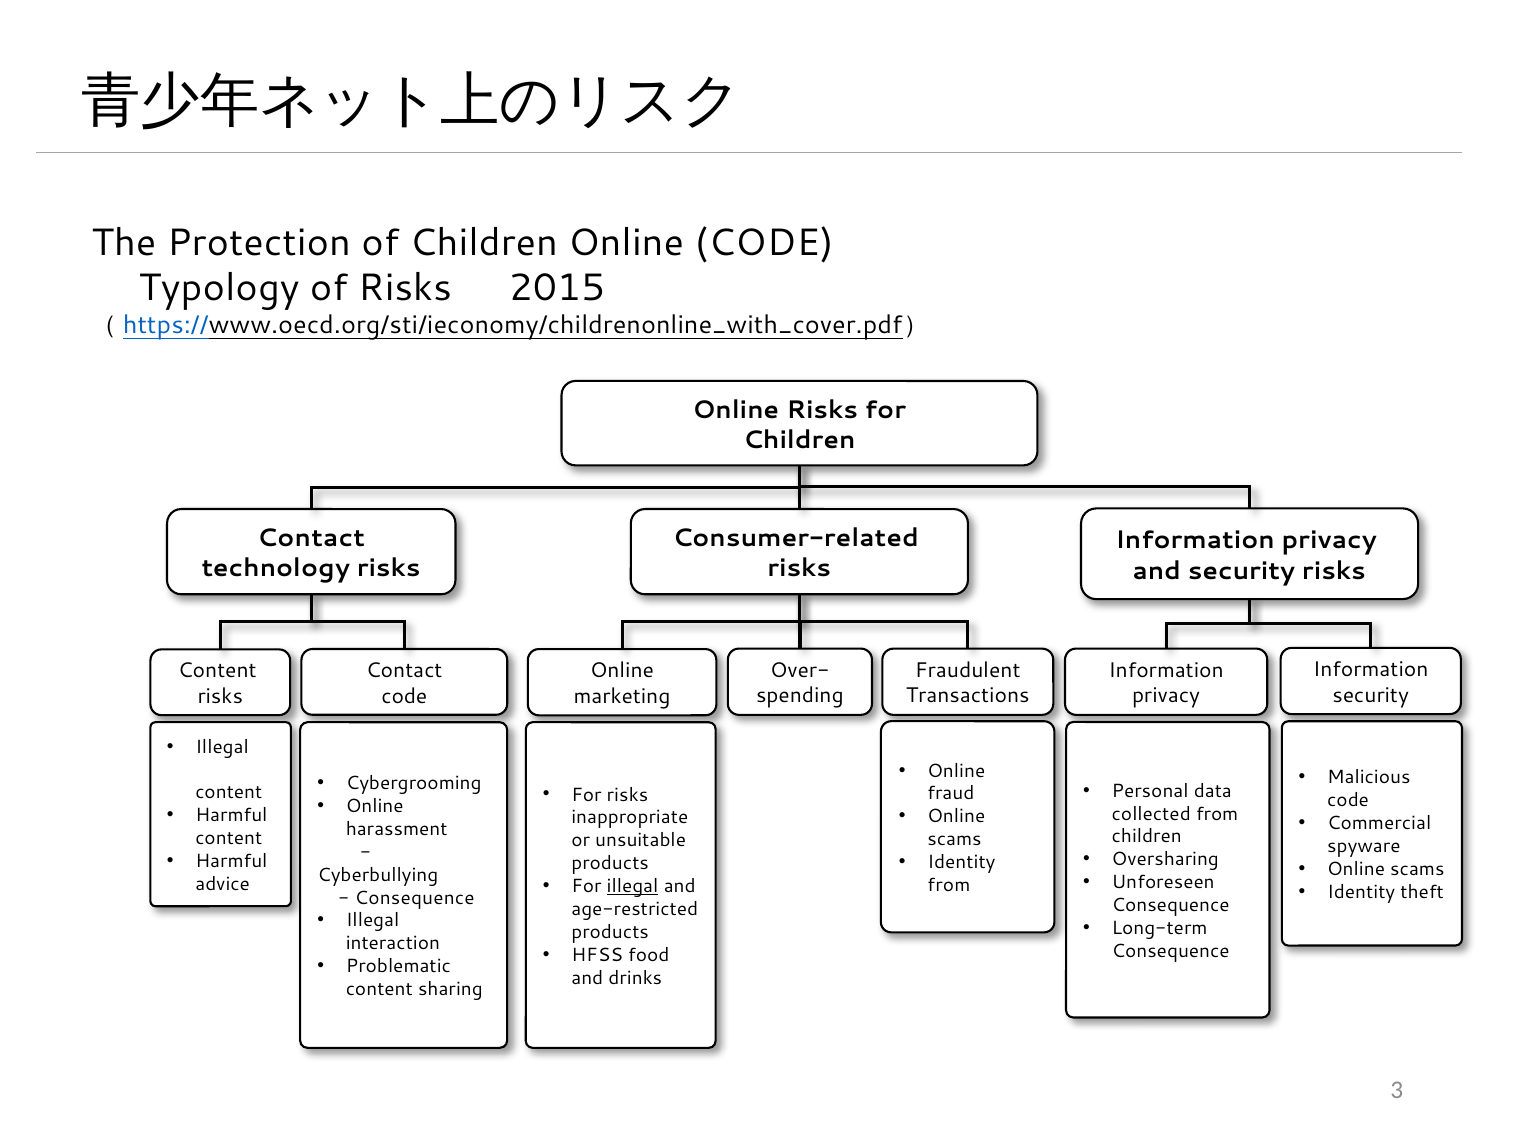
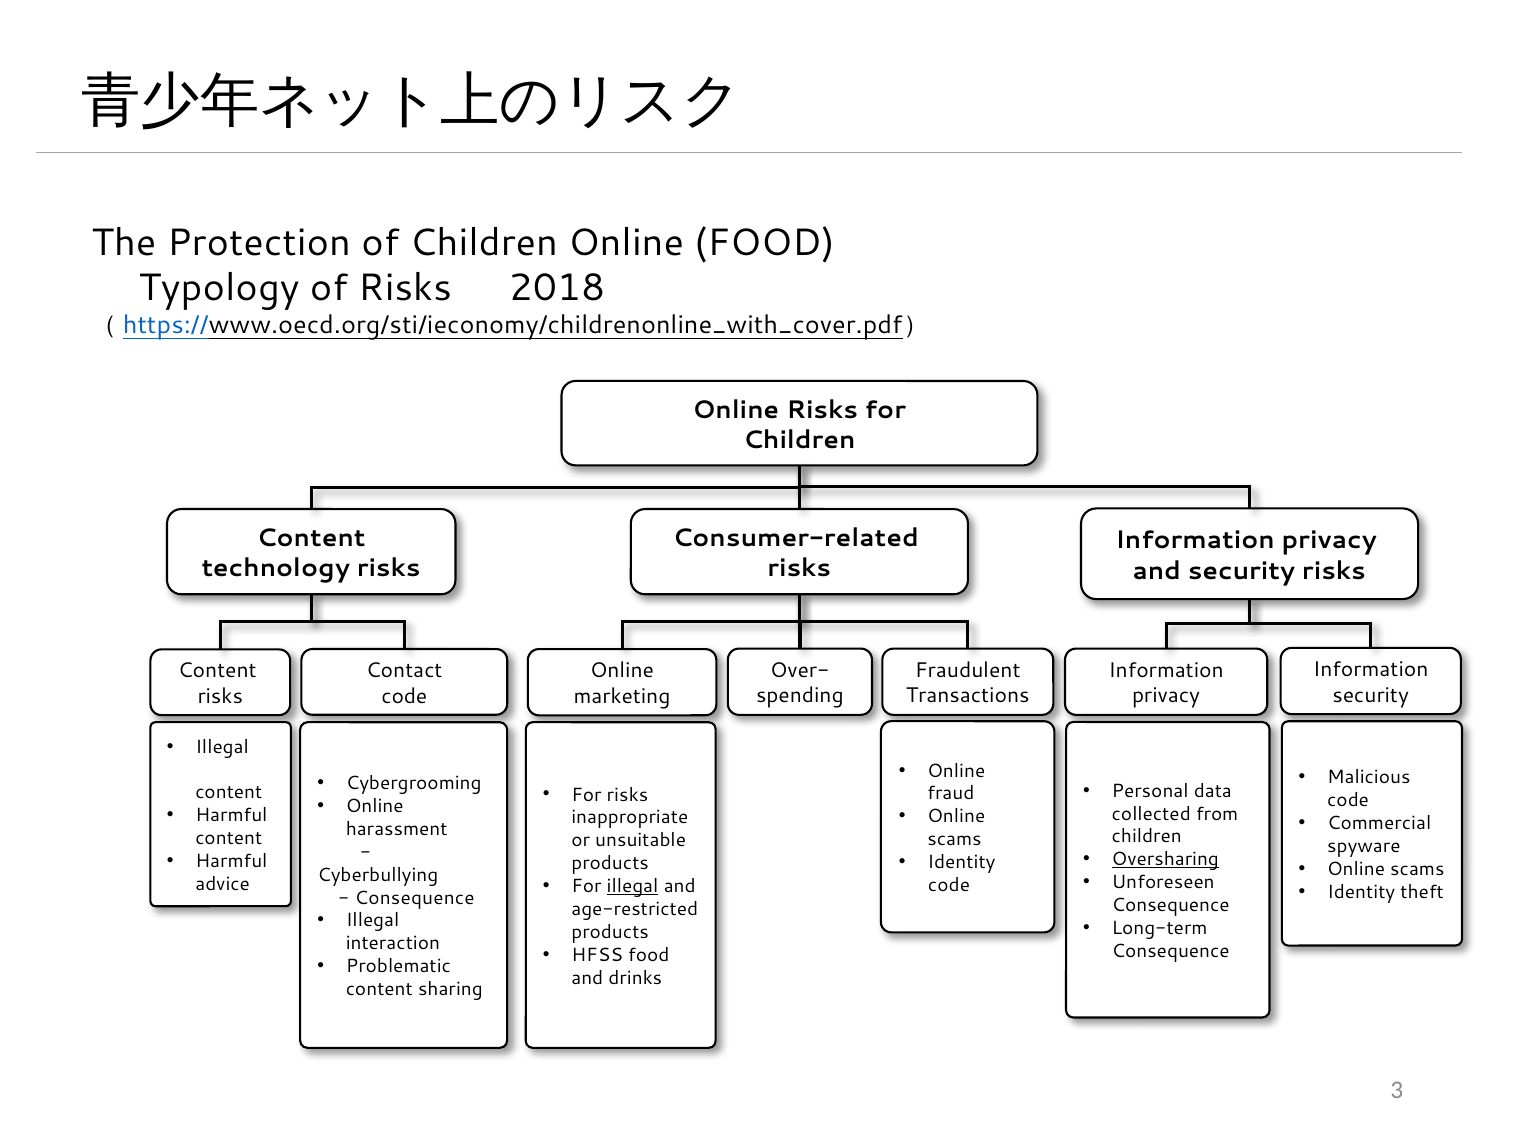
Online CODE: CODE -> FOOD (764, 243)
2015: 2015 -> 2018 (557, 288)
Contact: Contact -> Content (311, 538)
Oversharing underline: none -> present (1165, 860)
from: from -> code (949, 886)
